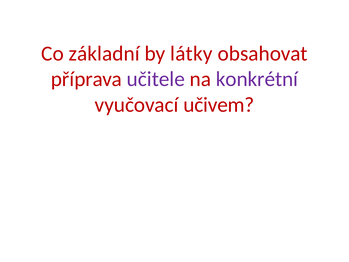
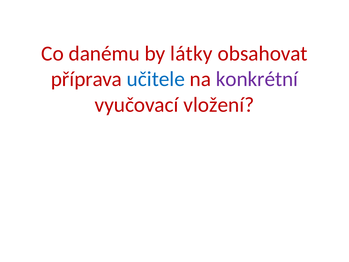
základní: základní -> danému (104, 53)
učitele colour: purple -> blue (156, 79)
učivem: učivem -> vložení (219, 105)
